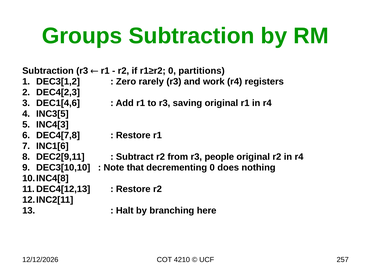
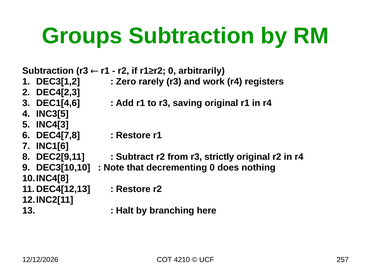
partitions: partitions -> arbitrarily (202, 71)
people: people -> strictly (219, 157)
